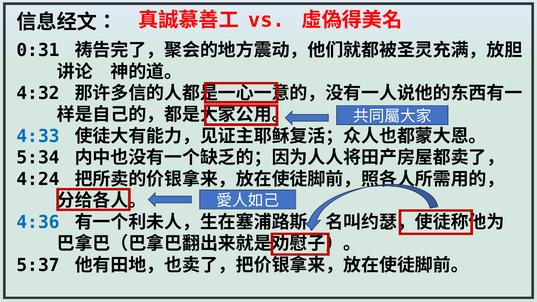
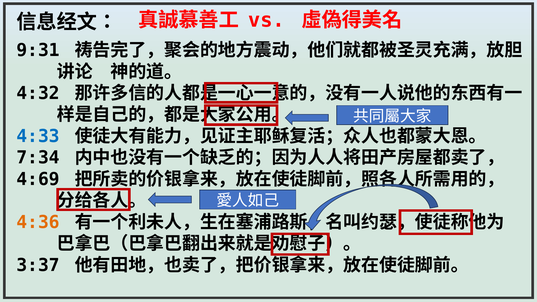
0:31: 0:31 -> 9:31 (38, 50)
5:34: 5:34 -> 7:34 (38, 158)
4:24: 4:24 -> 4:69 (38, 179)
4:36 colour: blue -> orange (38, 222)
5:37: 5:37 -> 3:37 (38, 265)
